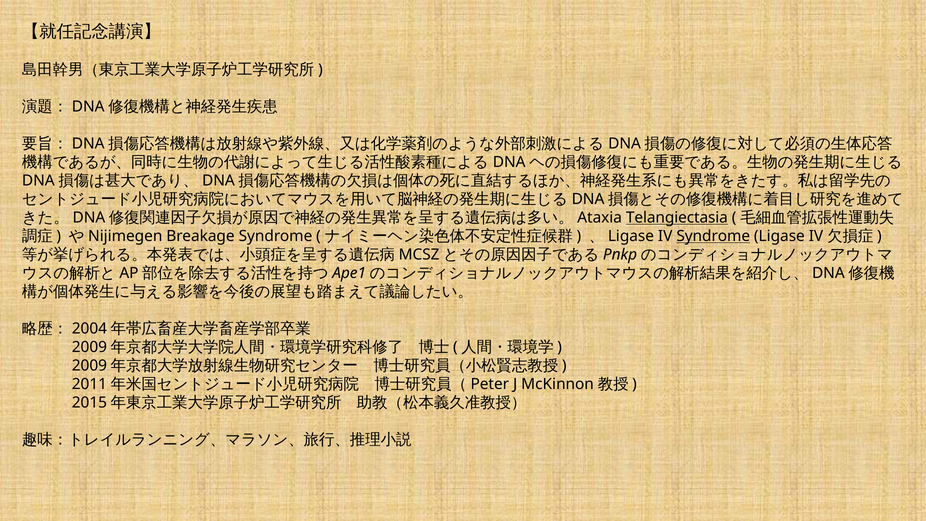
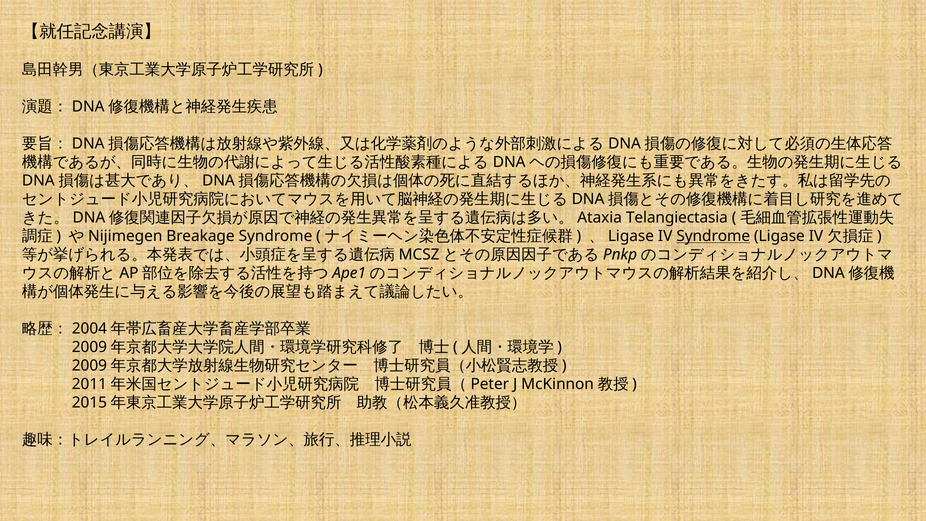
Telangiectasia underline: present -> none (677, 218)
